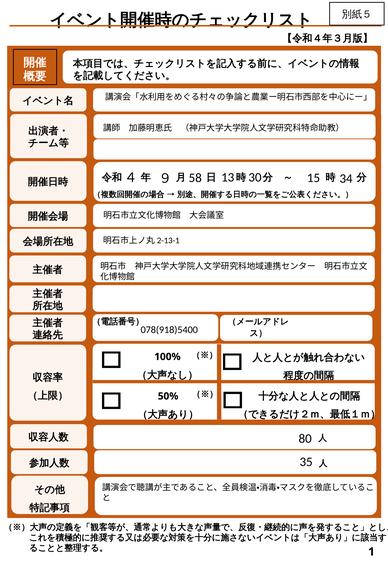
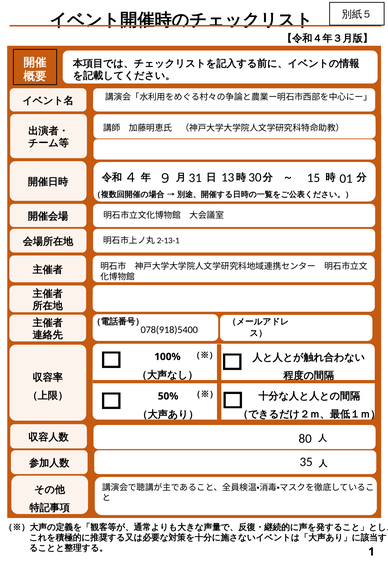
58: 58 -> 31 (195, 178)
34: 34 -> 01 (346, 178)
